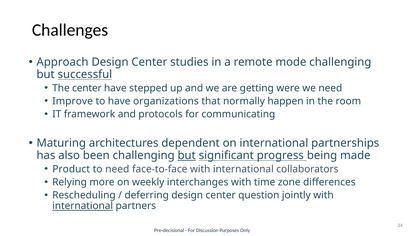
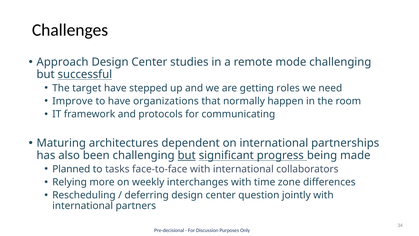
The center: center -> target (87, 88)
were: were -> roles (288, 88)
Product: Product -> Planned (71, 169)
to need: need -> tasks (117, 169)
international underline: present -> none (83, 206)
